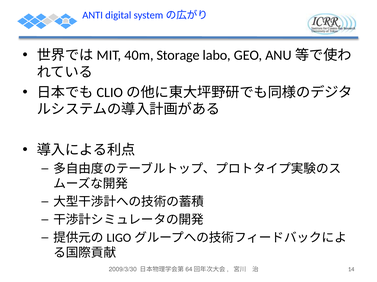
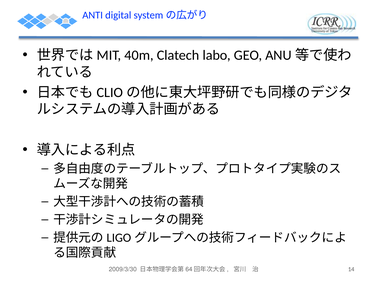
Storage: Storage -> Clatech (178, 55)
